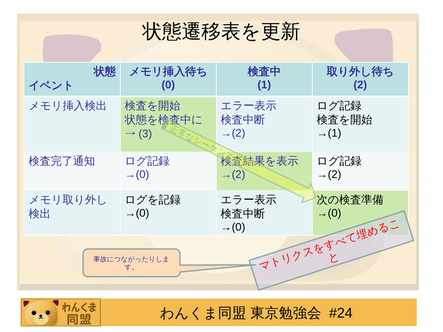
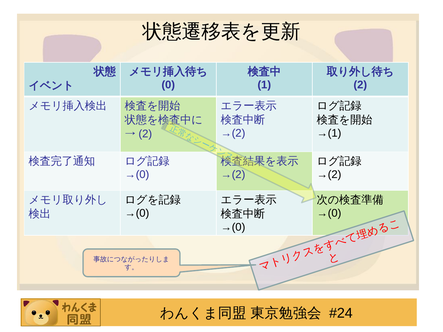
3: 3 -> 2 (145, 134)
